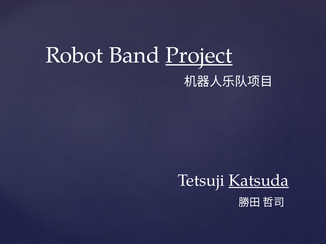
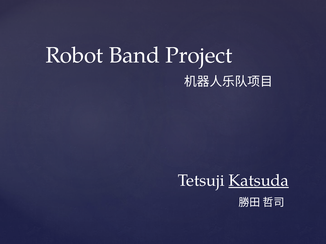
Project underline: present -> none (199, 55)
